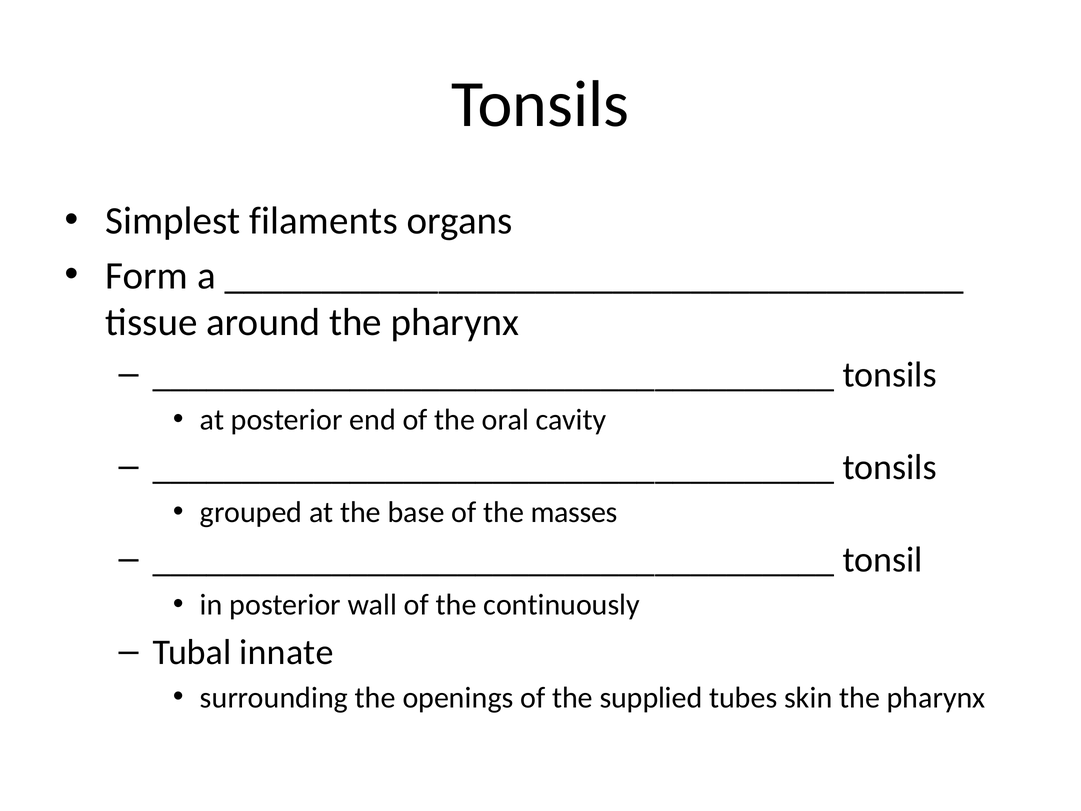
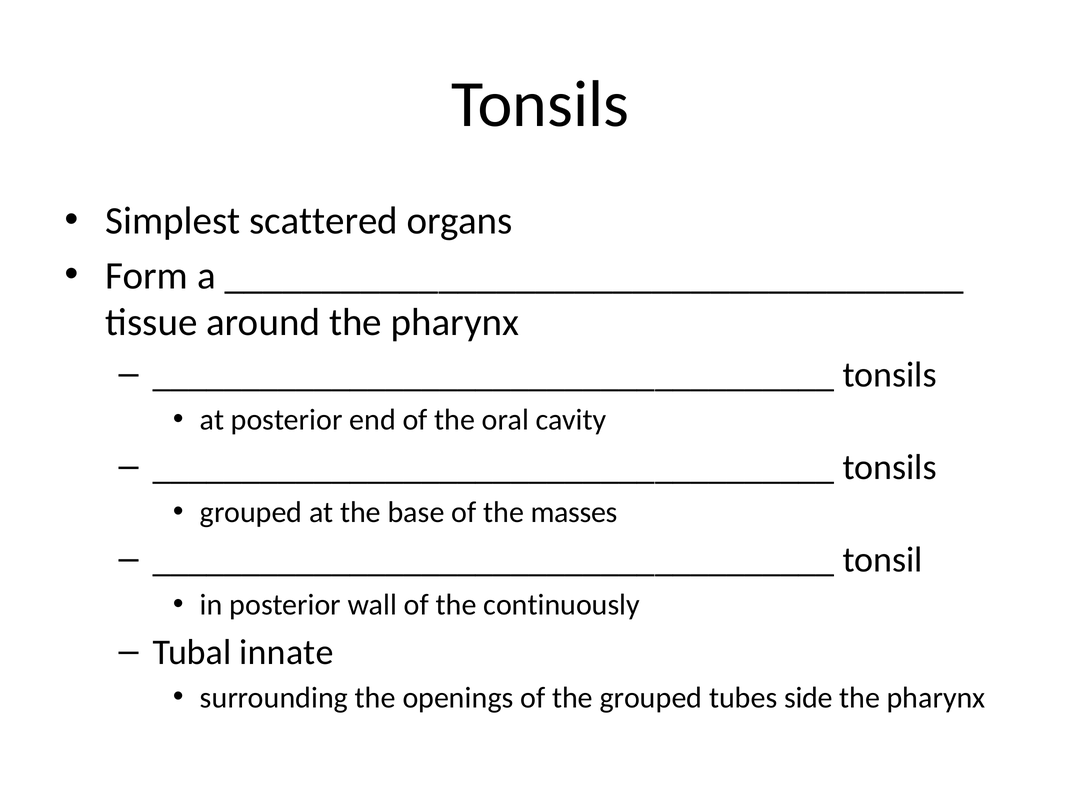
filaments: filaments -> scattered (324, 221)
the supplied: supplied -> grouped (651, 697)
skin: skin -> side (808, 697)
